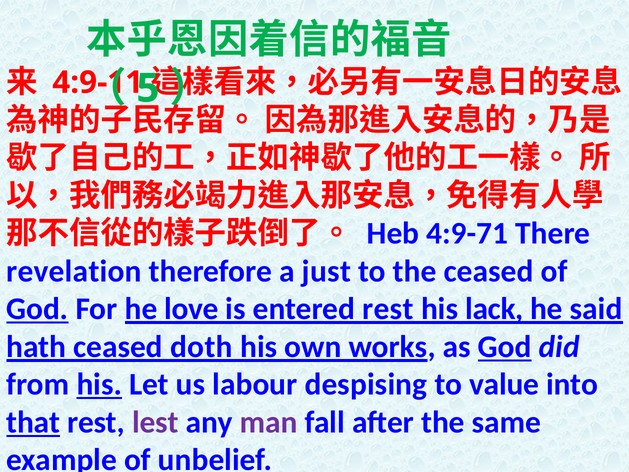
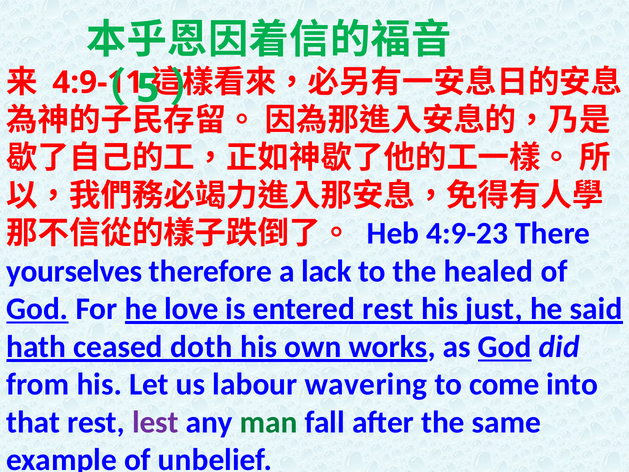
4:9-71: 4:9-71 -> 4:9-23 (467, 233)
revelation: revelation -> yourselves (74, 271)
just: just -> lack (327, 271)
the ceased: ceased -> healed (488, 271)
lack: lack -> just (494, 309)
his underline: present -> none (99, 384)
despising: despising -> wavering (366, 384)
value: value -> come (504, 384)
that underline: present -> none (33, 422)
man colour: purple -> green (268, 422)
